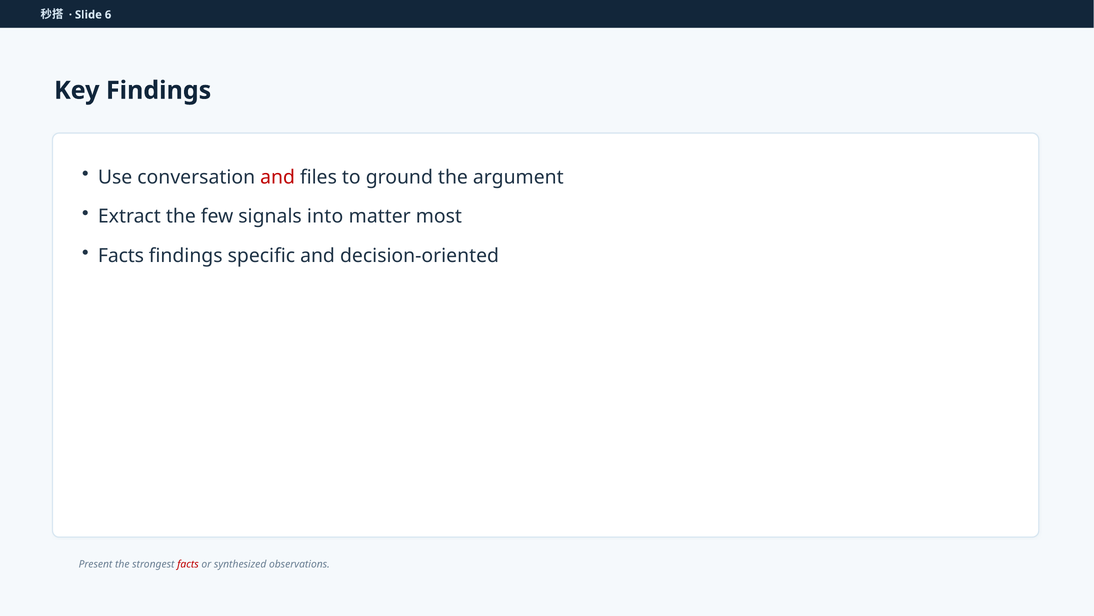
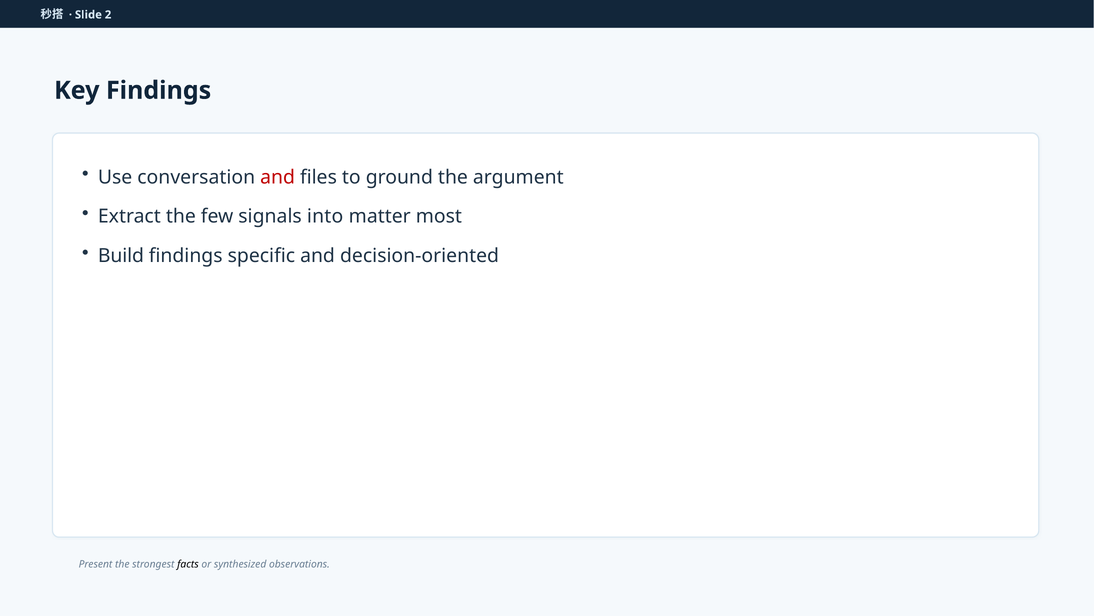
6: 6 -> 2 (108, 15)
Facts: Facts -> Build (121, 255)
facts colour: red -> black (188, 564)
